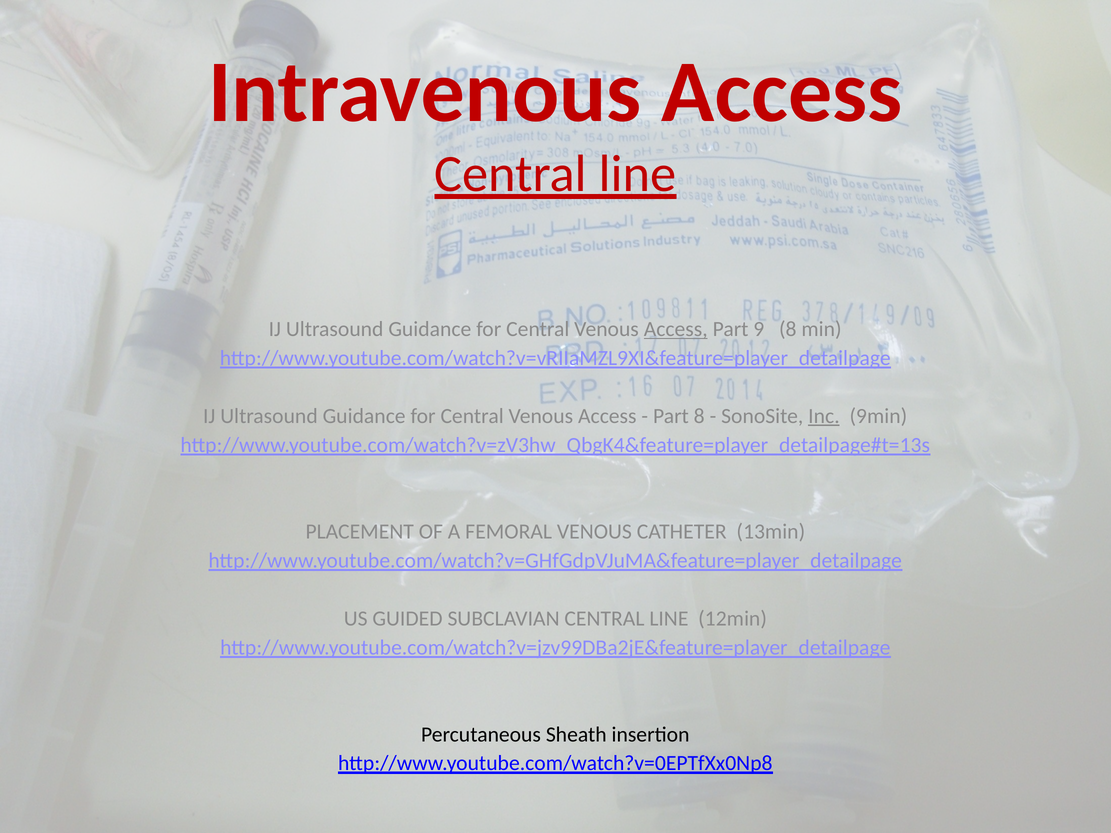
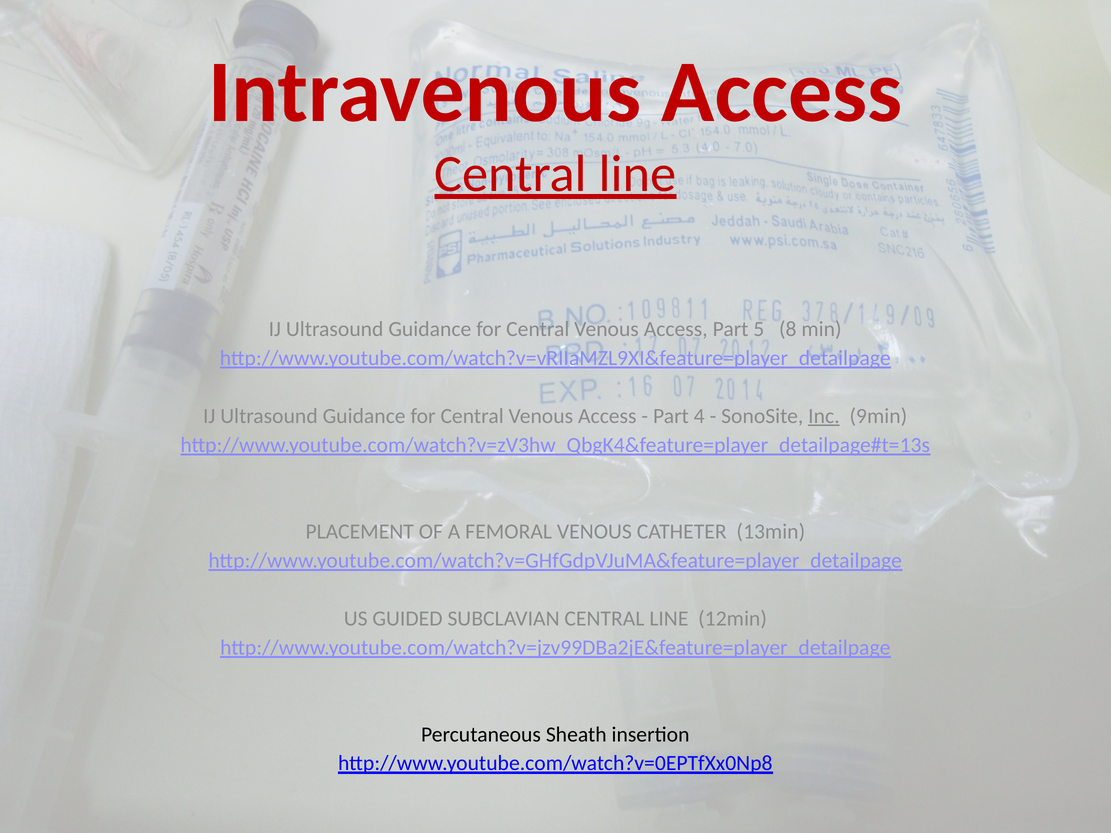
Access underline: present -> none (676, 329)
9: 9 -> 5 (759, 329)
Part 8: 8 -> 4 (699, 416)
